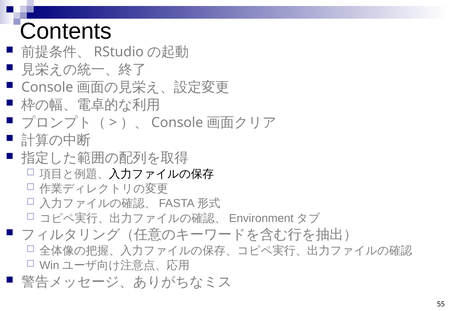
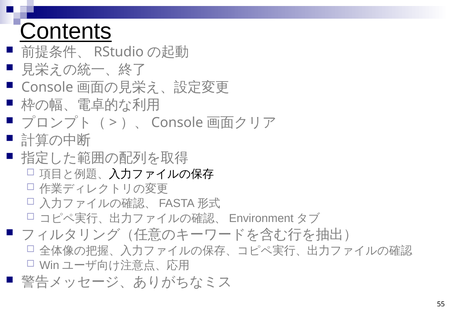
Contents underline: none -> present (66, 31)
